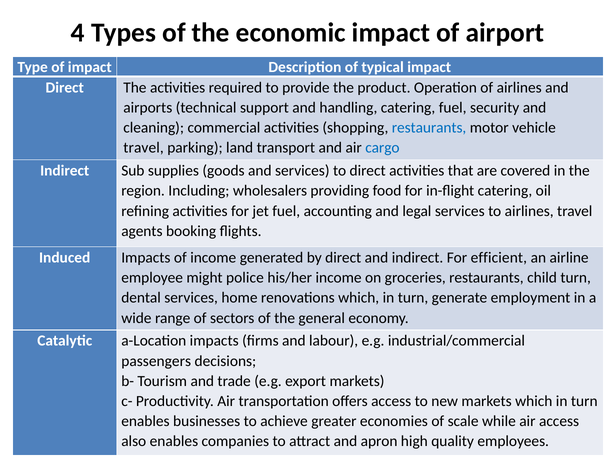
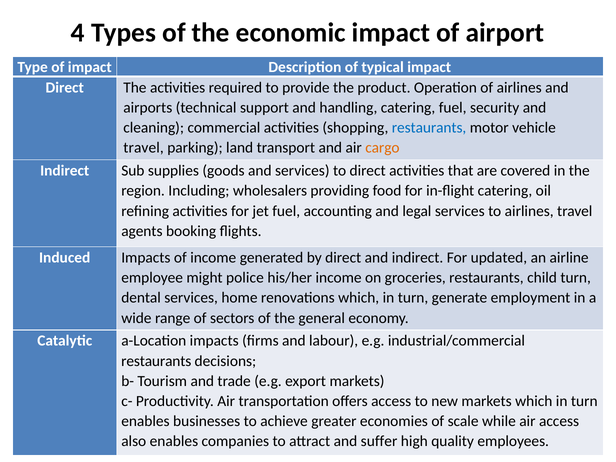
cargo colour: blue -> orange (382, 148)
efficient: efficient -> updated (499, 258)
passengers: passengers -> restaurants (156, 361)
apron: apron -> suffer (379, 441)
